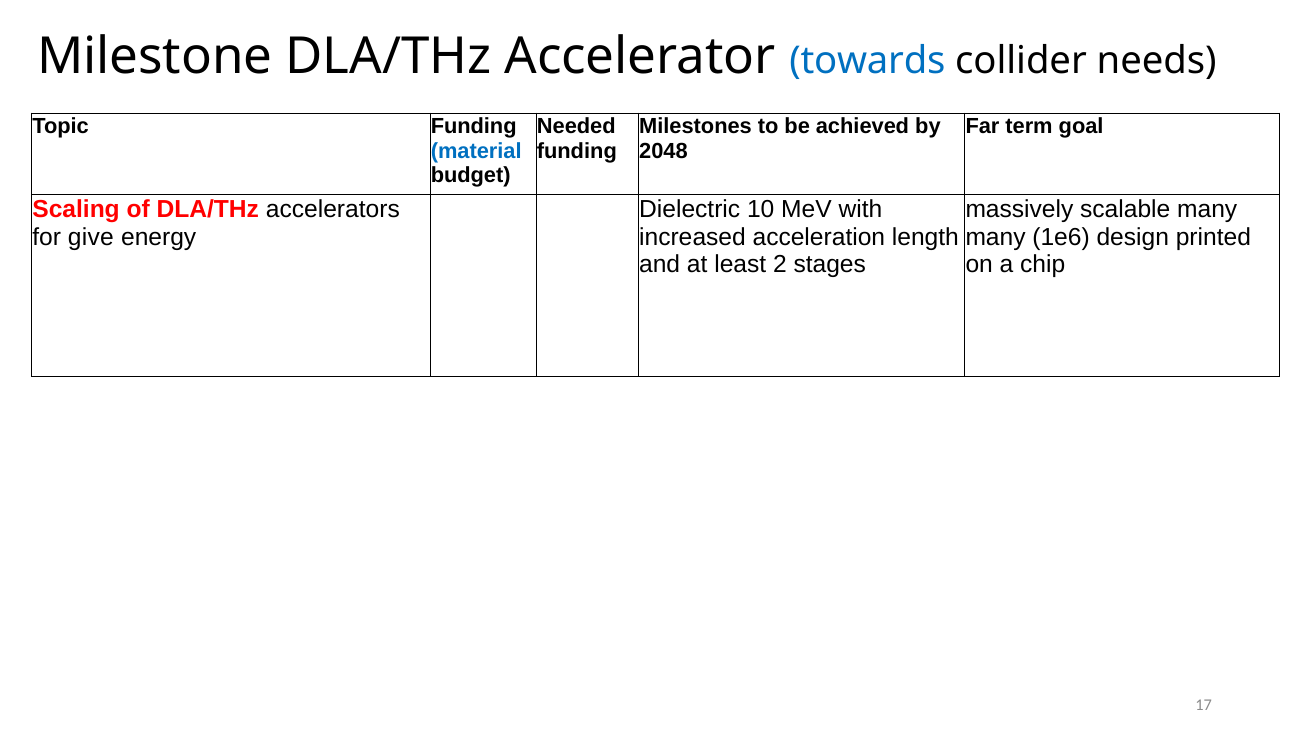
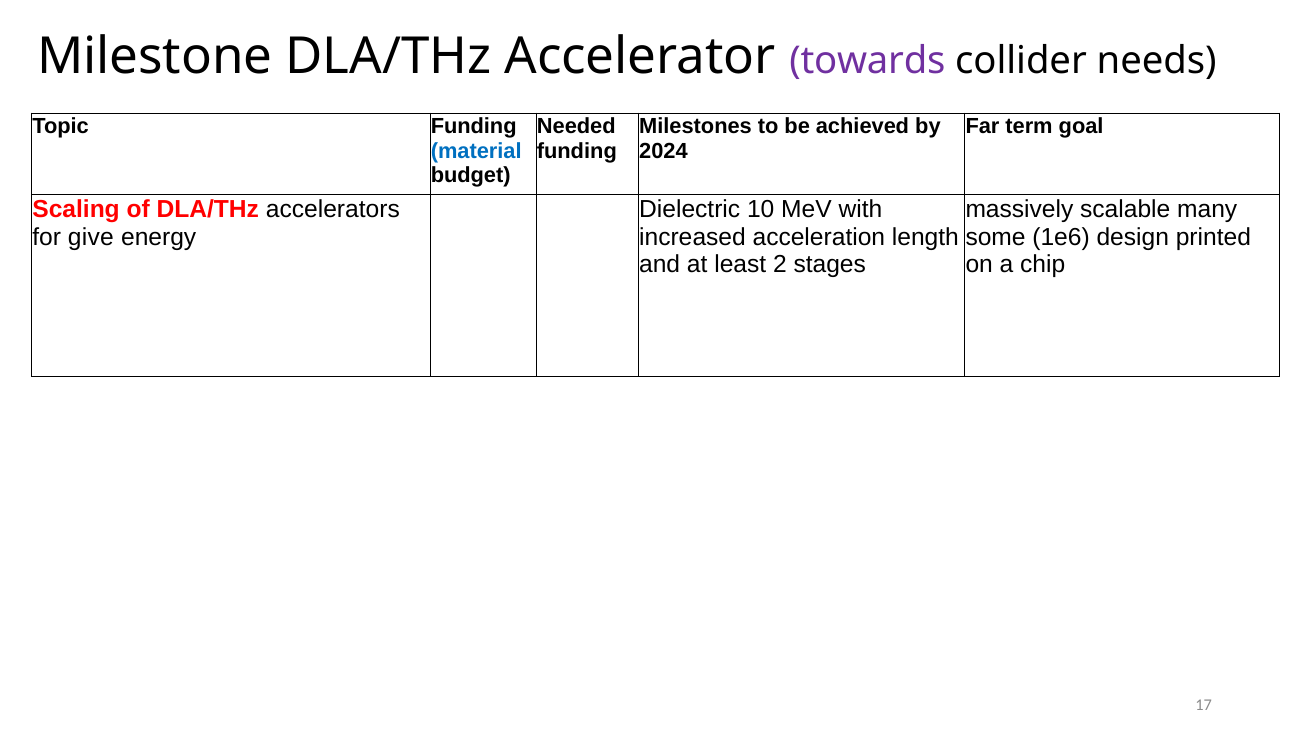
towards colour: blue -> purple (867, 61)
2048: 2048 -> 2024 (663, 151)
many: many -> some (996, 237)
